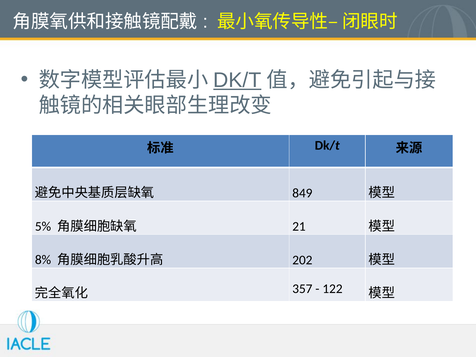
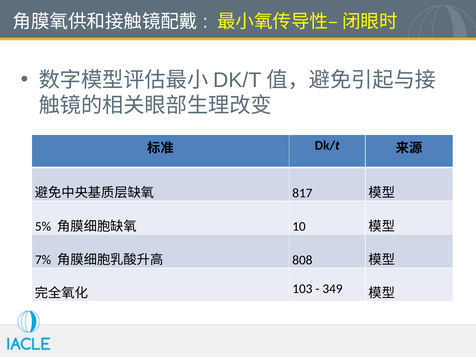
DK/T underline: present -> none (237, 80)
849: 849 -> 817 (302, 193)
21: 21 -> 10 (299, 227)
8%: 8% -> 7% (43, 260)
202: 202 -> 808 (302, 260)
357: 357 -> 103 (302, 289)
122: 122 -> 349 (332, 289)
